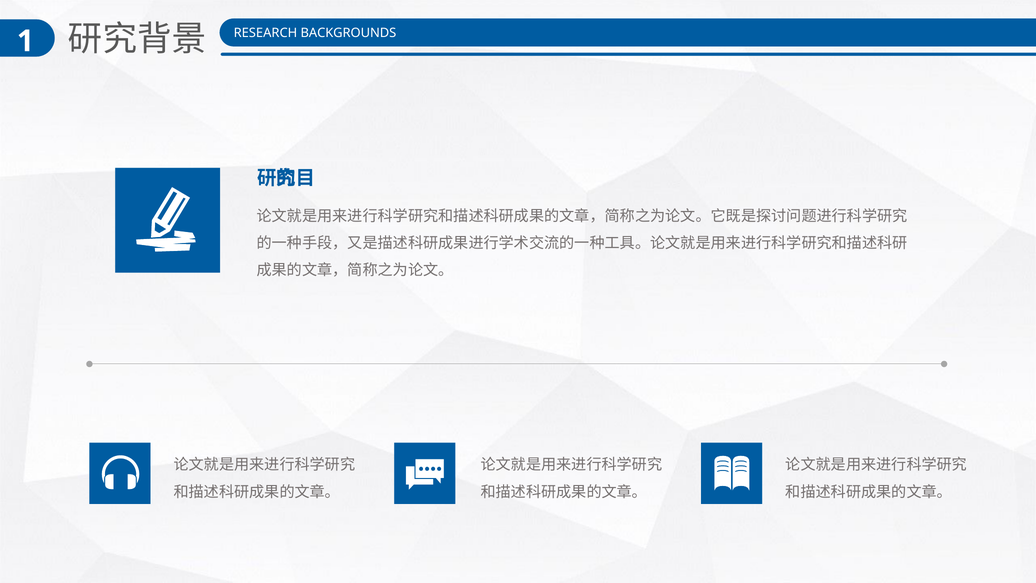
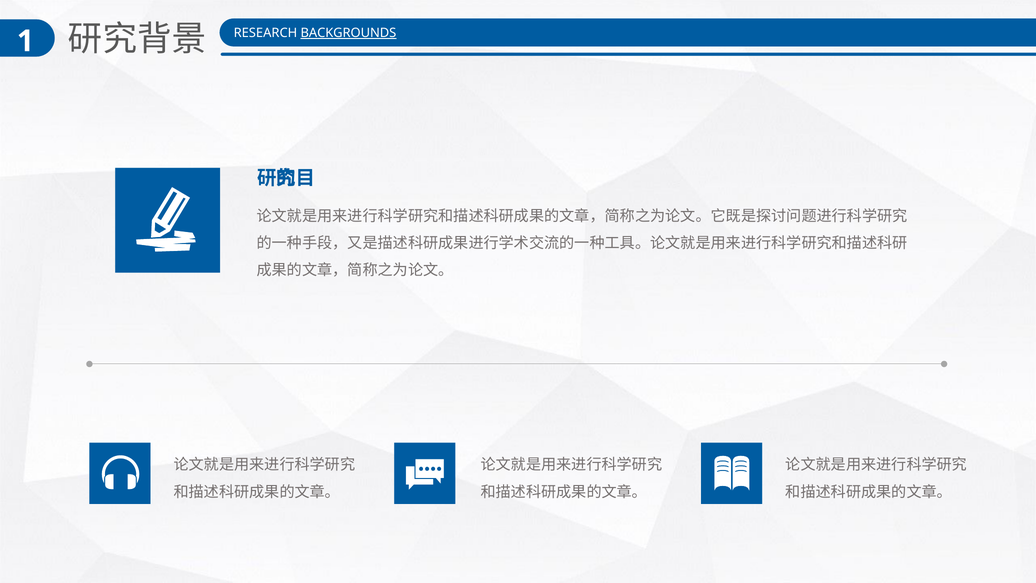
BACKGROUNDS underline: none -> present (348, 33)
